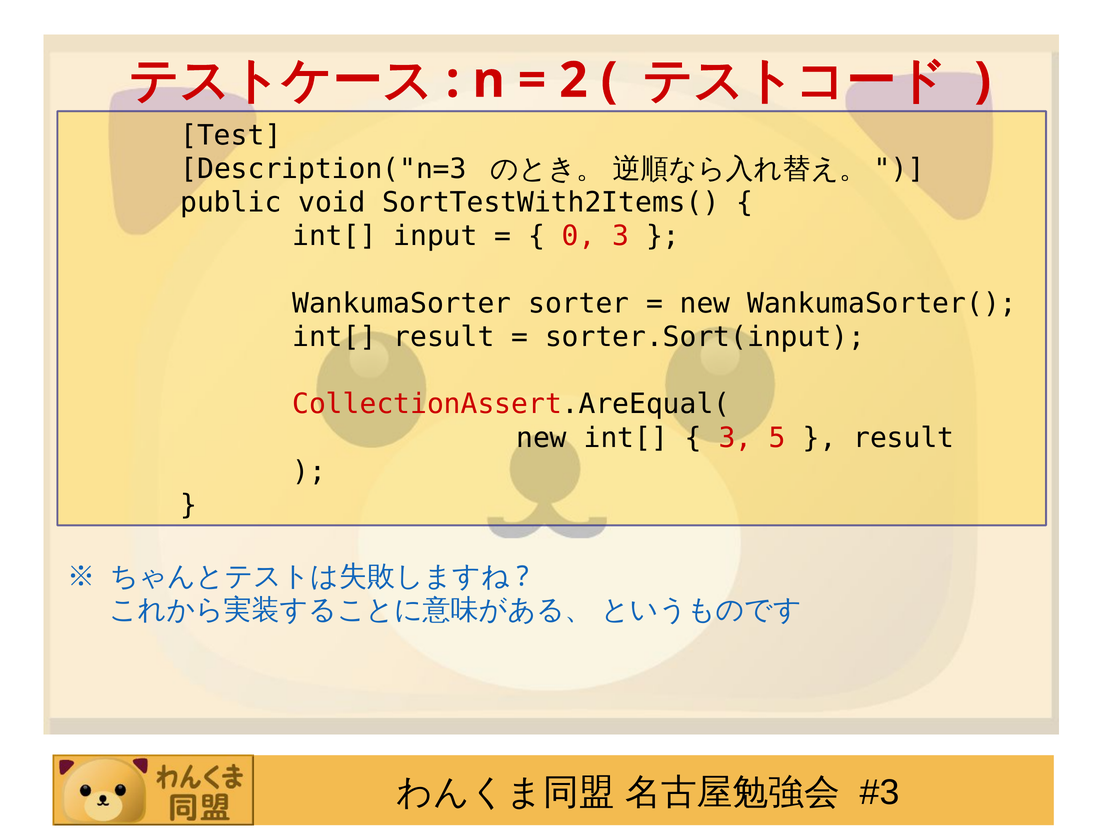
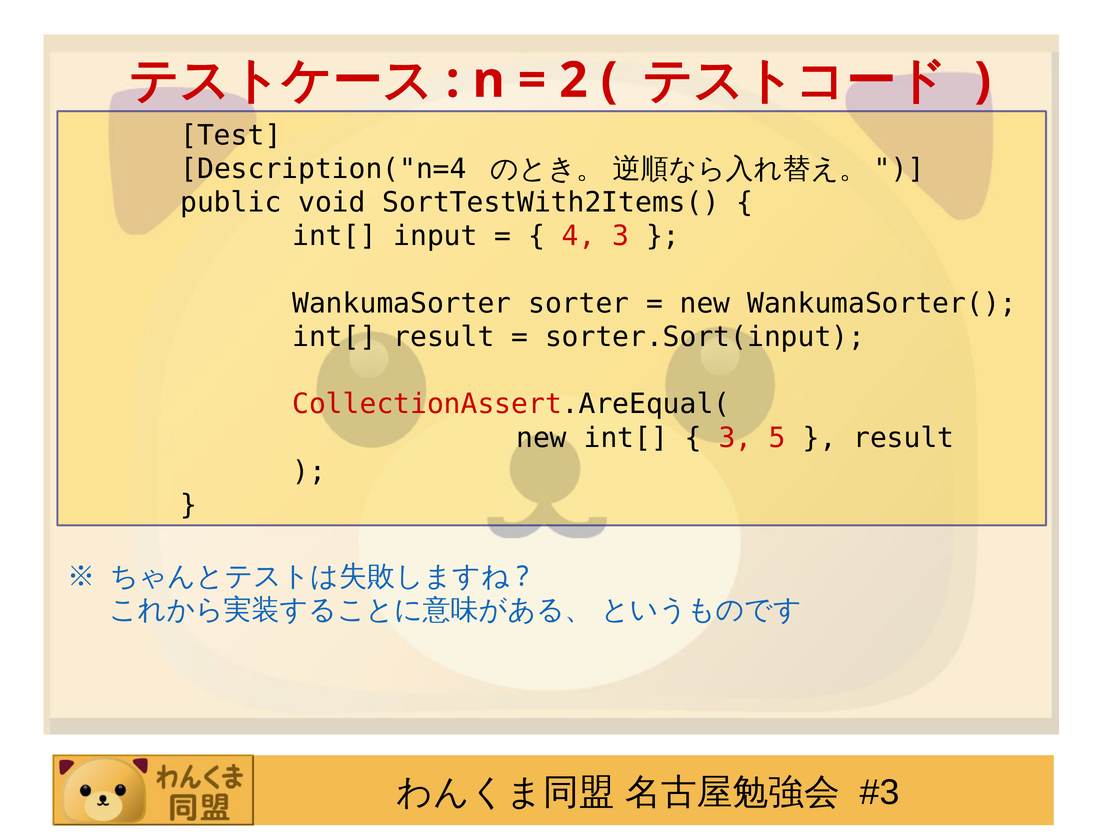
Description("n=3: Description("n=3 -> Description("n=4 (324, 169)
0: 0 -> 4 (579, 236)
